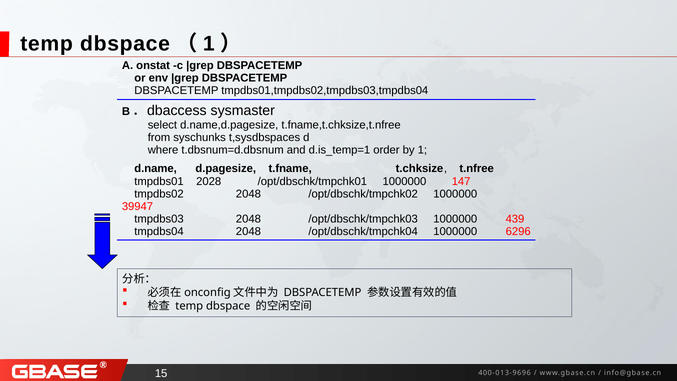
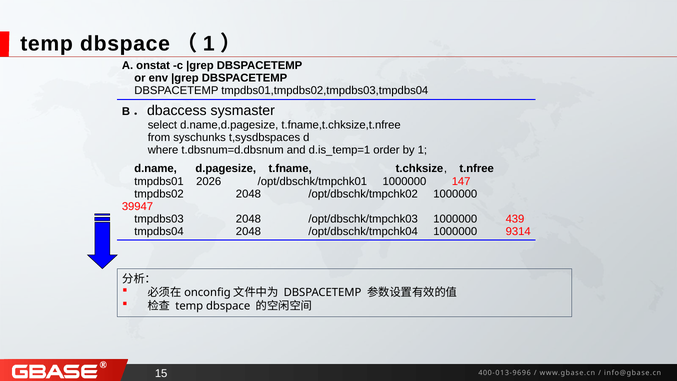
2028: 2028 -> 2026 (209, 181)
6296: 6296 -> 9314 (518, 231)
